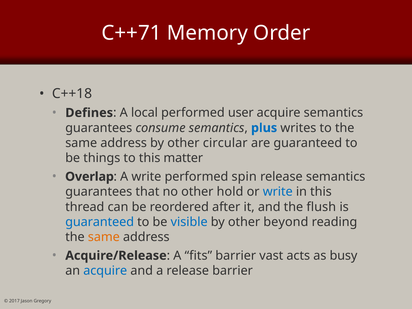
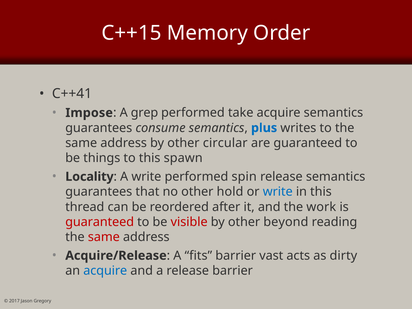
C++71: C++71 -> C++15 (132, 33)
C++18: C++18 -> C++41 (72, 94)
Defines: Defines -> Impose (89, 113)
local: local -> grep (144, 113)
user: user -> take (241, 113)
matter: matter -> spawn (183, 158)
Overlap: Overlap -> Locality (89, 177)
flush: flush -> work (321, 207)
guaranteed colour: blue -> red (100, 222)
visible colour: blue -> red (189, 222)
same colour: orange -> red (104, 237)
busy: busy -> dirty (343, 256)
